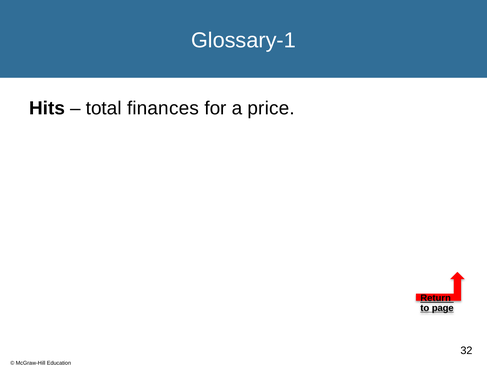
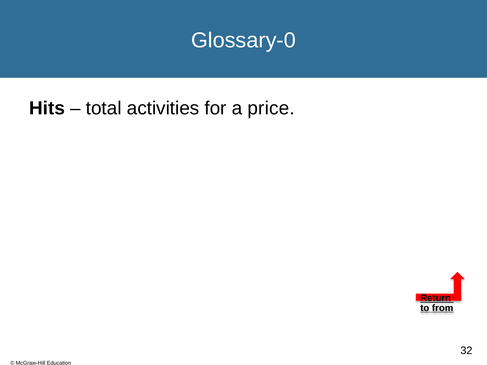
Glossary-1: Glossary-1 -> Glossary-0 (243, 40)
finances: finances -> activities (163, 108)
page: page -> from (443, 308)
